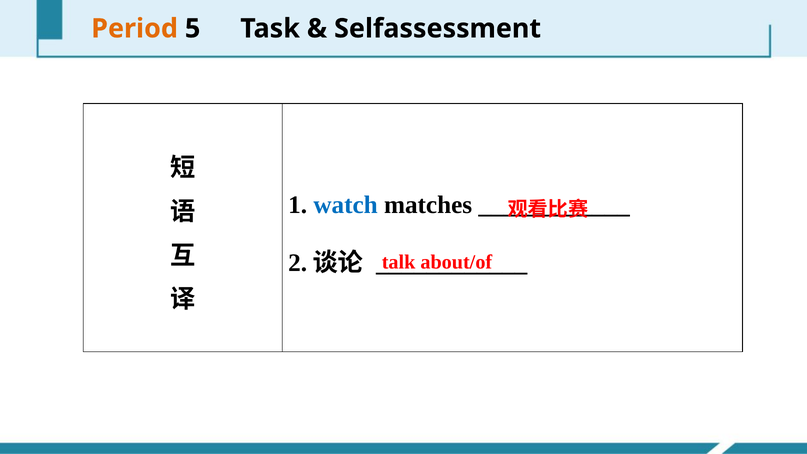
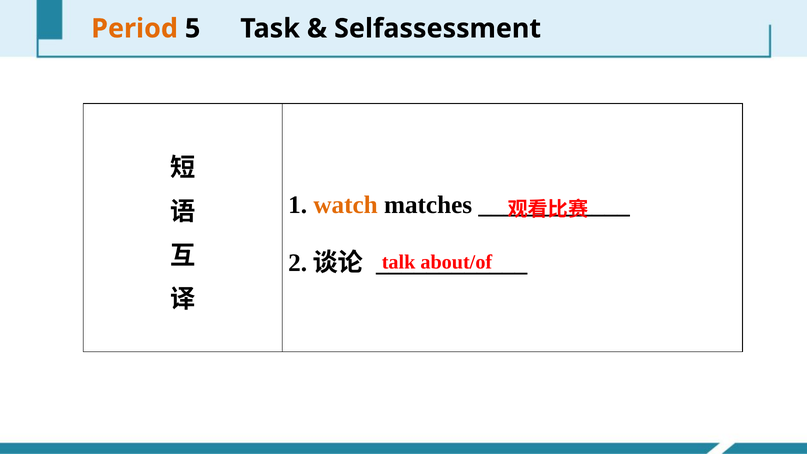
watch colour: blue -> orange (346, 205)
